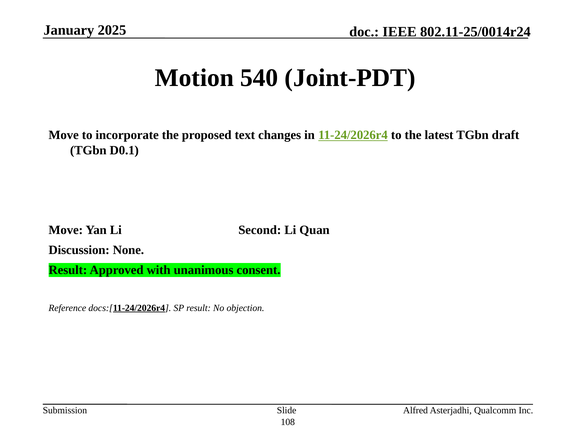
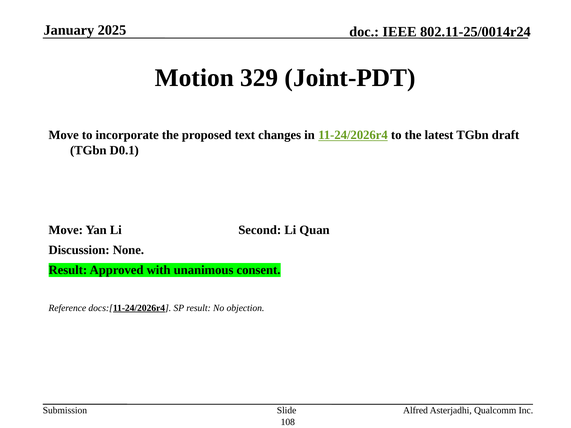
540: 540 -> 329 (259, 78)
